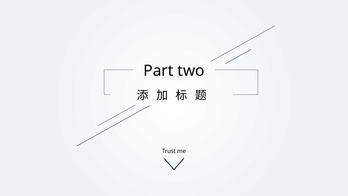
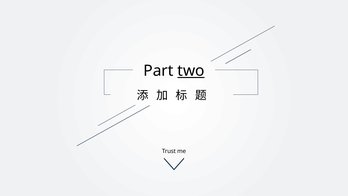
two underline: none -> present (191, 71)
